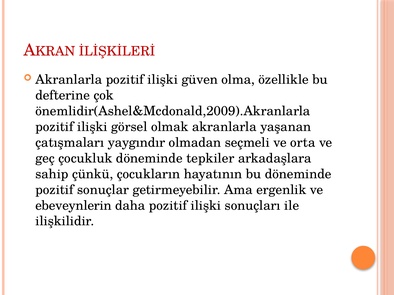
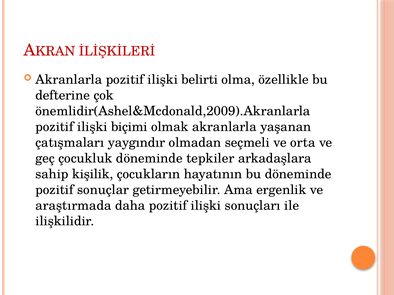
güven: güven -> belirti (200, 80)
görsel: görsel -> biçimi (129, 127)
çünkü: çünkü -> kişilik (93, 174)
ebeveynlerin: ebeveynlerin -> araştırmada (73, 206)
